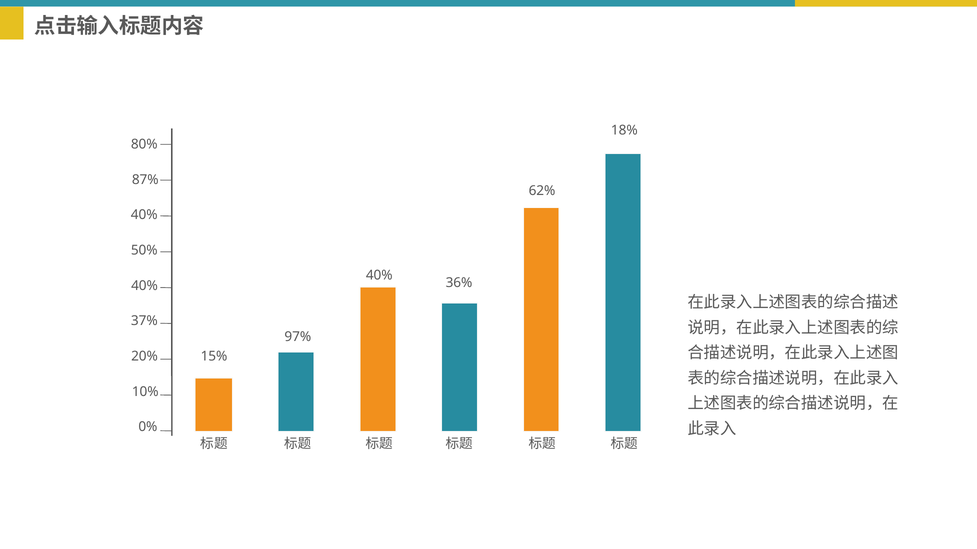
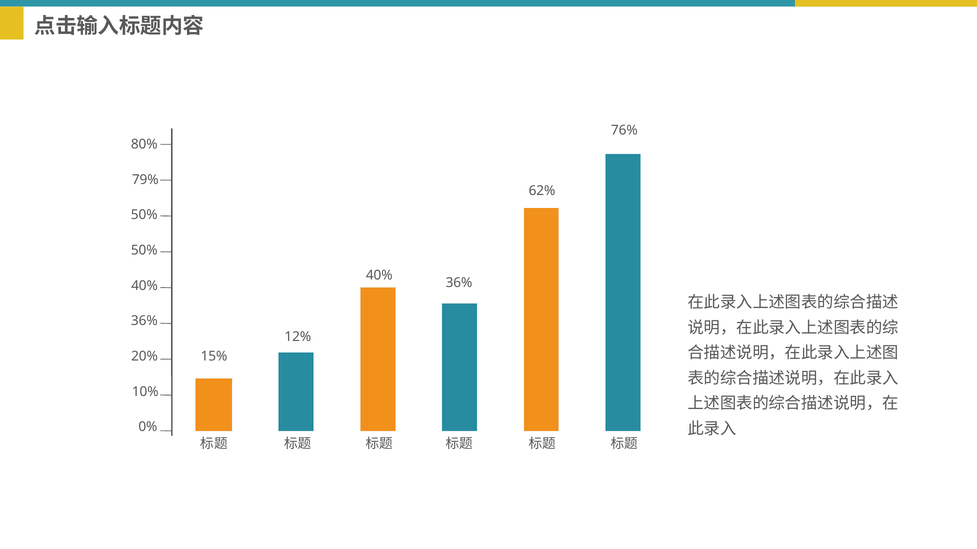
18%: 18% -> 76% (624, 130)
87%: 87% -> 79% (145, 180)
40%: 40% -> 50% (144, 215)
37%: 37% -> 36% (144, 321)
97%: 97% -> 12% (298, 337)
